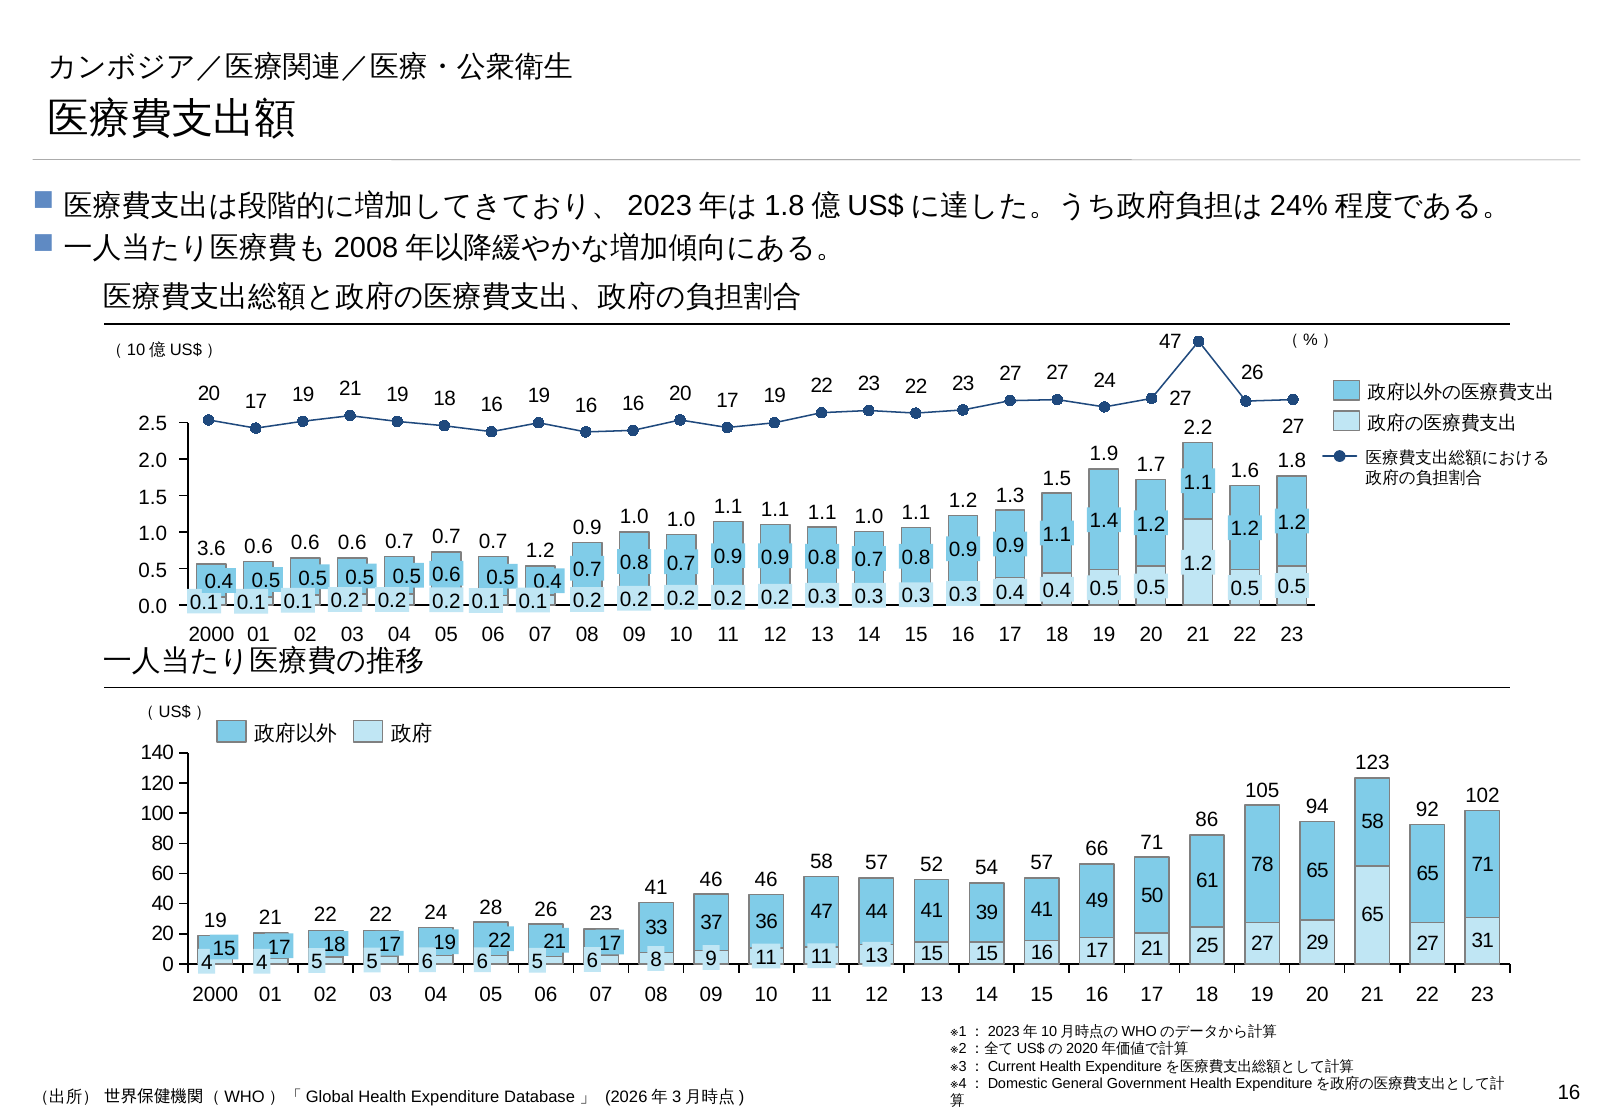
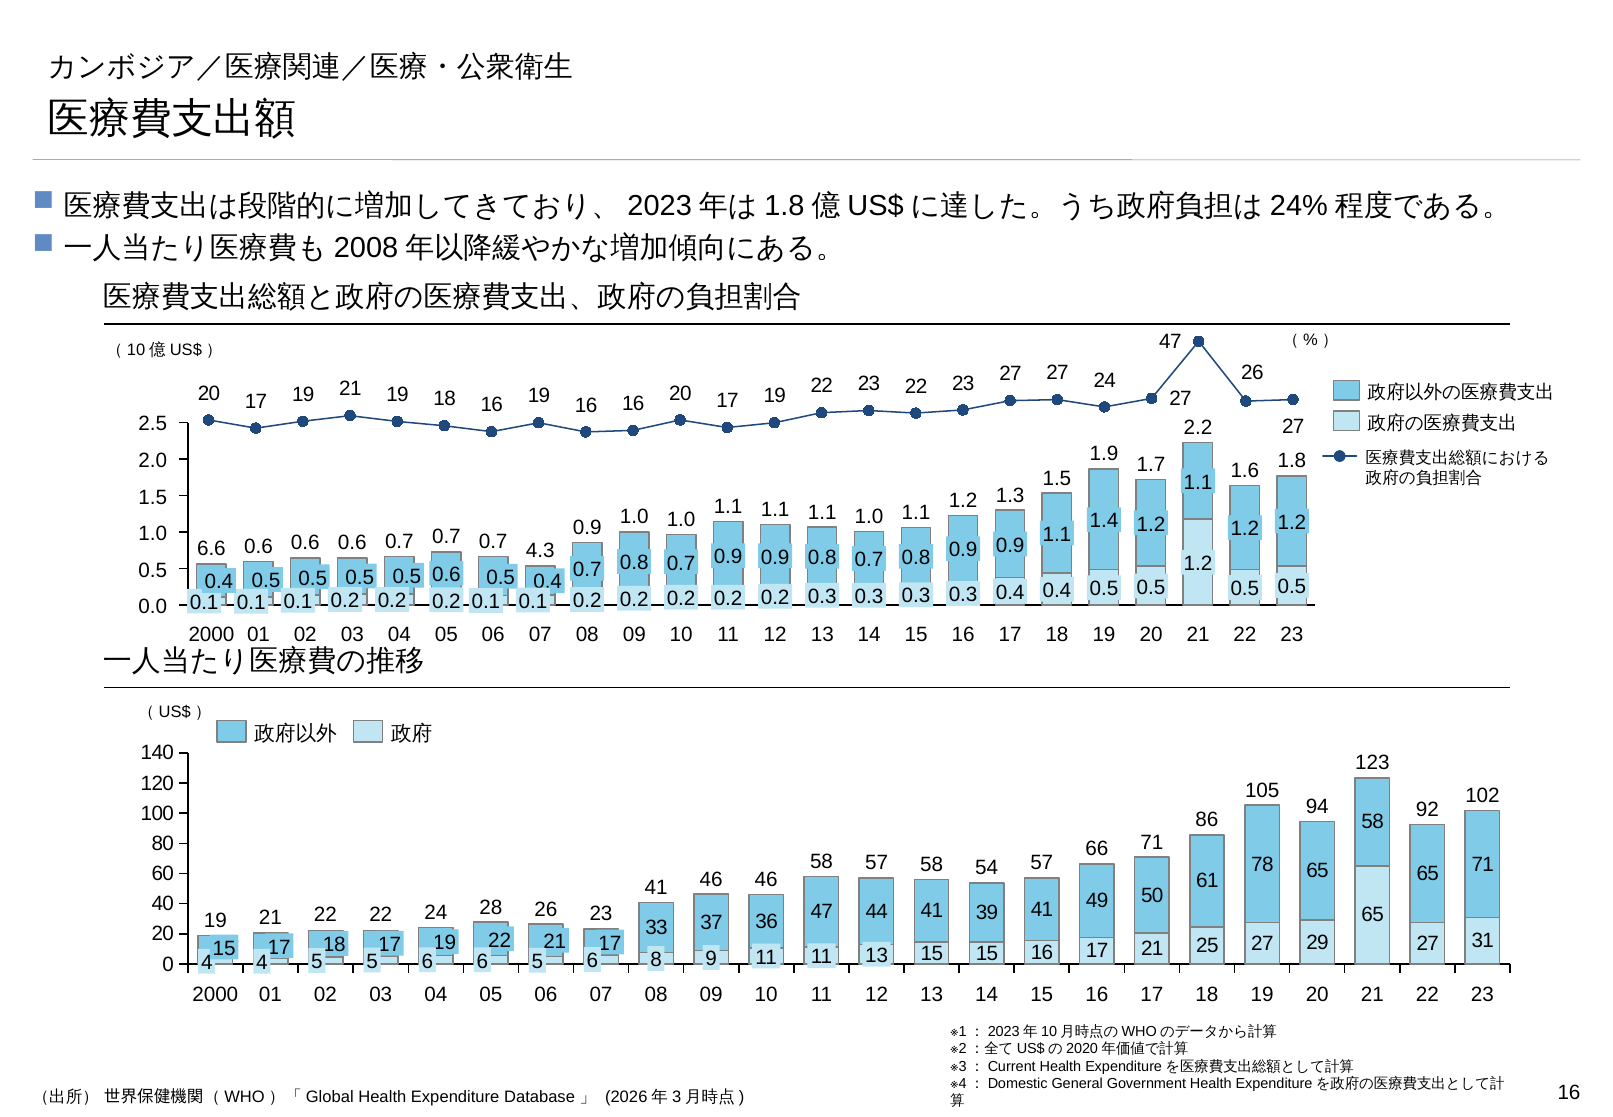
0.7 1.2: 1.2 -> 4.3 (540, 551)
3.6: 3.6 -> 6.6 (211, 549)
57 52: 52 -> 58 (932, 864)
